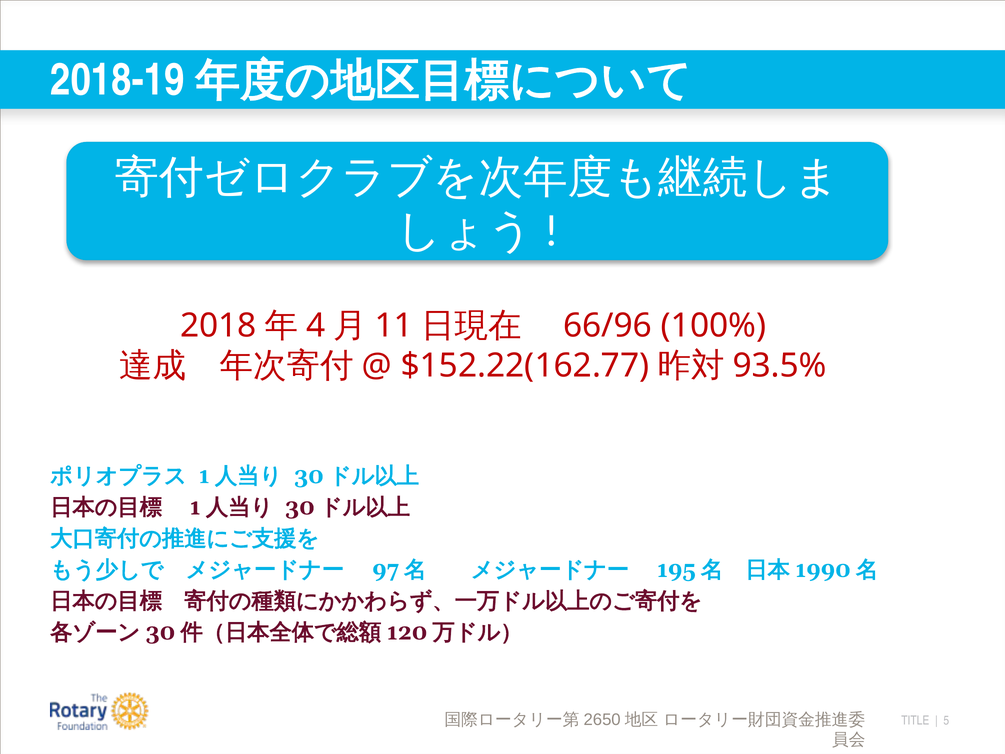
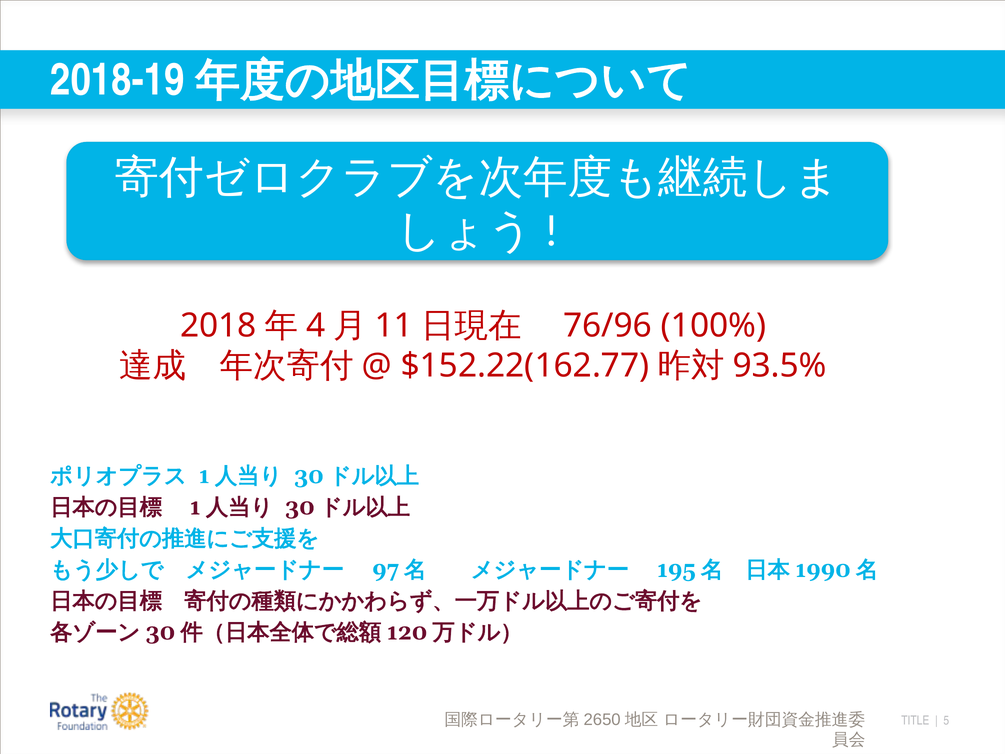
66/96: 66/96 -> 76/96 (608, 326)
